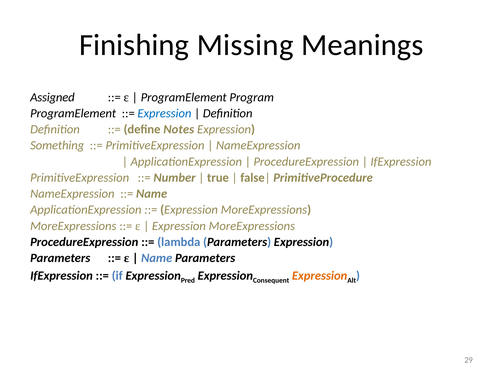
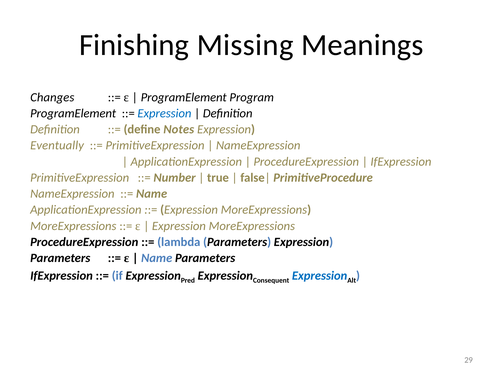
Assigned: Assigned -> Changes (52, 97)
Something: Something -> Eventually (57, 146)
Expression colour: orange -> blue (320, 276)
